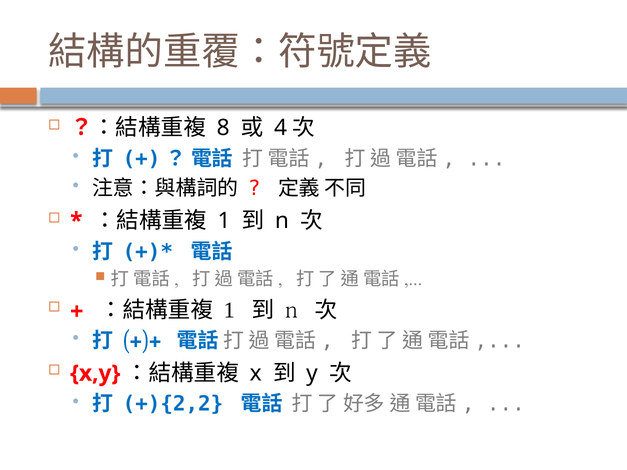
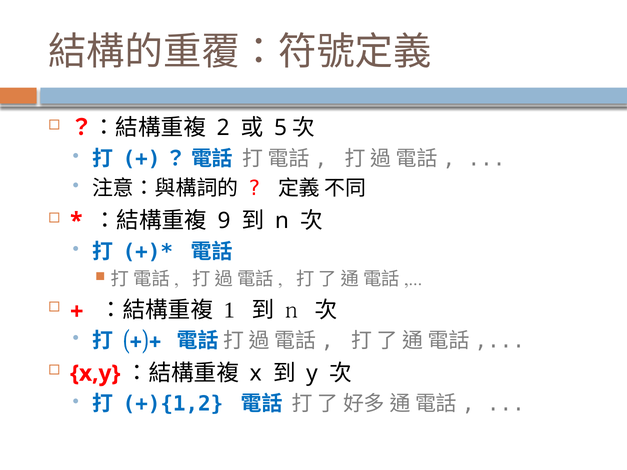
8: 8 -> 2 (223, 128)
4: 4 -> 5 (280, 128)
1: 1 -> 9 (224, 221)
+){2,2: +){2,2 -> +){1,2 (173, 404)
